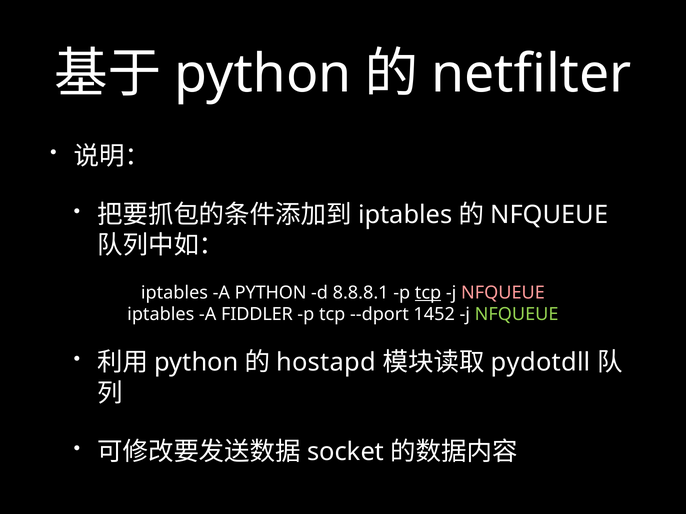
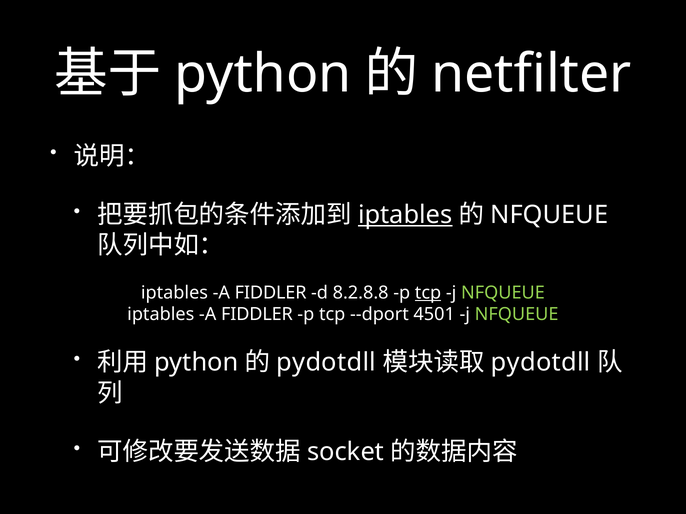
iptables underline: none -> present (405, 215)
PYTHON: PYTHON -> FIDDLER (271, 293)
8.8.8.1: 8.8.8.1 -> 8.2.8.8 (361, 293)
NFQUEUE colour: pink -> light green (503, 293)
1452: 1452 -> 4501 (434, 315)
hostapd: hostapd -> pydotdll (326, 363)
